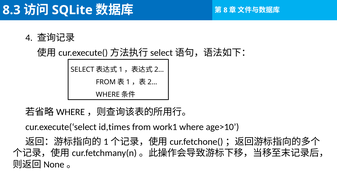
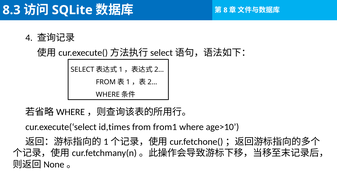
work1: work1 -> from1 (165, 127)
